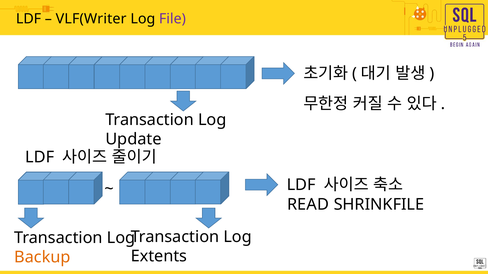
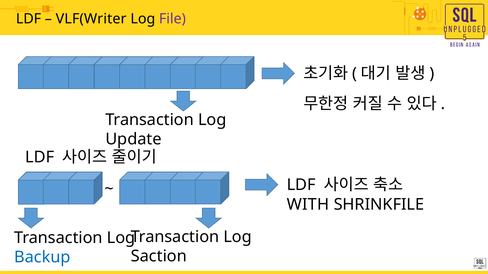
READ: READ -> WITH (308, 205)
Extents: Extents -> Saction (159, 257)
Backup colour: orange -> blue (42, 258)
